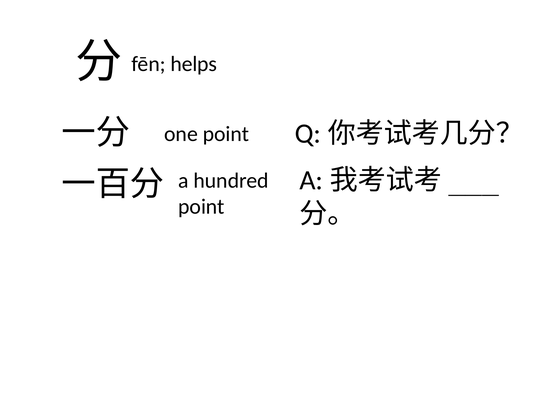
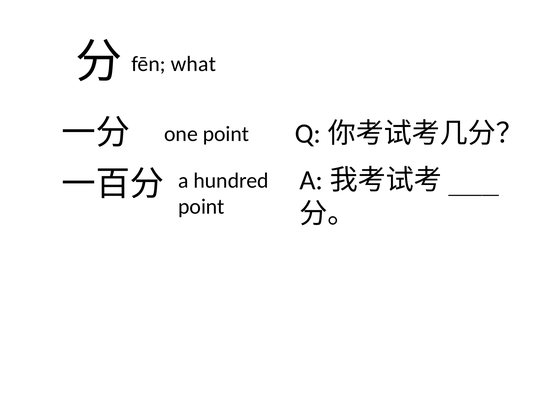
helps: helps -> what (194, 64)
